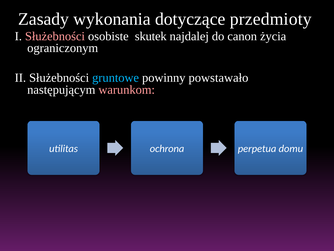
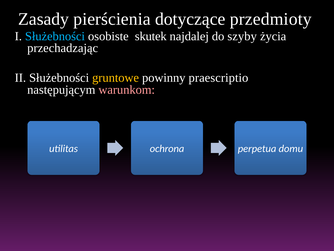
wykonania: wykonania -> pierścienia (112, 19)
Służebności colour: pink -> light blue (55, 36)
canon: canon -> szyby (242, 36)
ograniczonym: ograniczonym -> przechadzając (63, 48)
gruntowe colour: light blue -> yellow (116, 78)
powstawało: powstawało -> praescriptio (218, 78)
